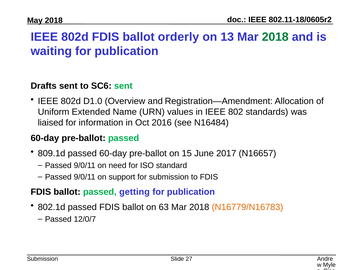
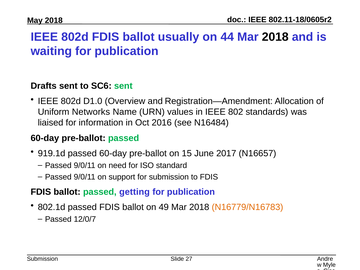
orderly: orderly -> usually (179, 37)
13: 13 -> 44 (227, 37)
2018 colour: green -> black (275, 37)
Extended: Extended -> Networks (91, 112)
809.1d: 809.1d -> 919.1d (52, 153)
63: 63 -> 49 (164, 207)
